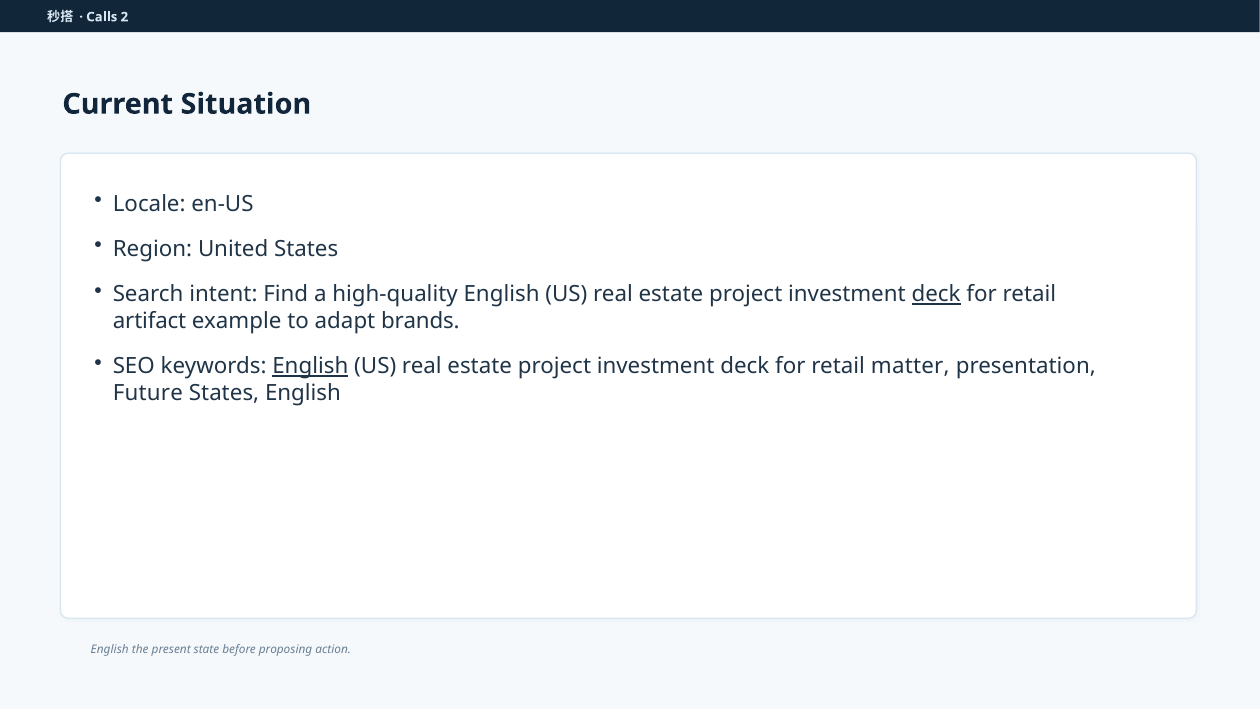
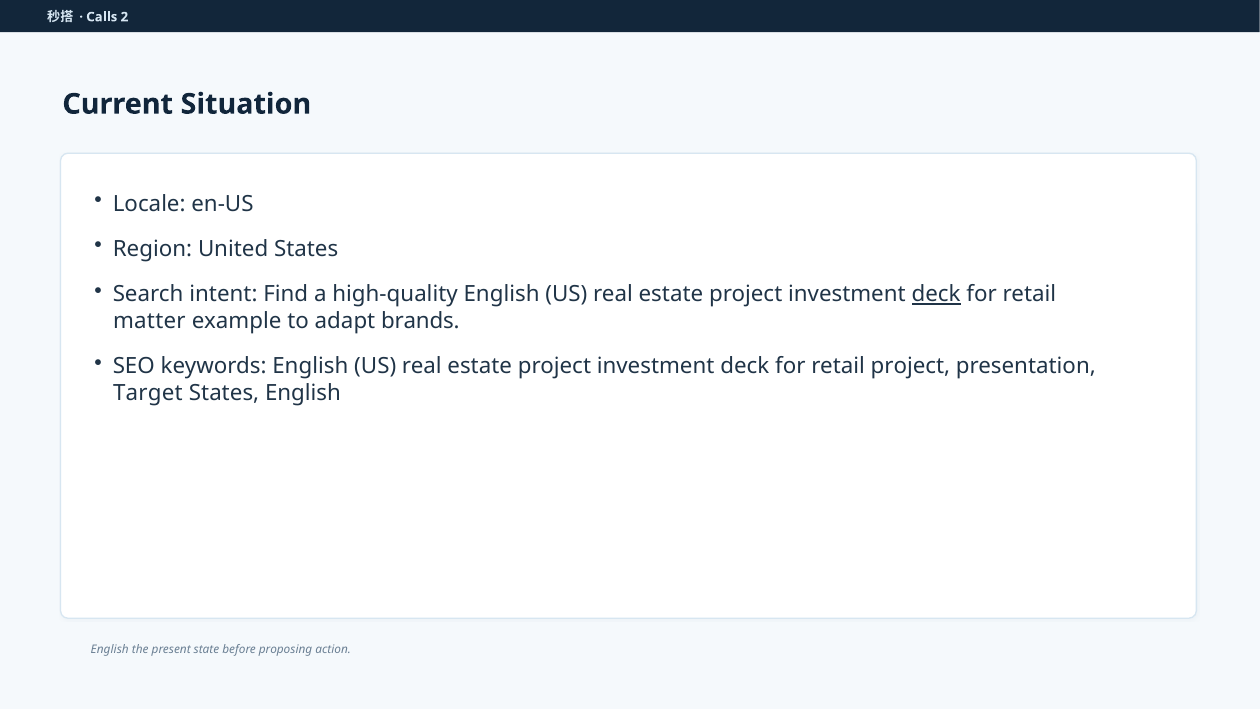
artifact: artifact -> matter (149, 321)
English underline: present -> none (310, 366)
retail matter: matter -> project (910, 366)
Future: Future -> Target (148, 393)
